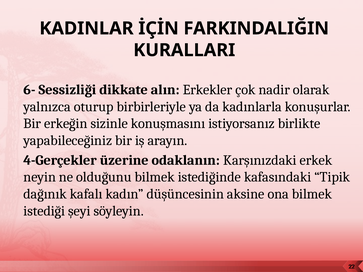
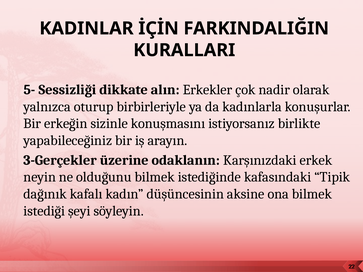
6-: 6- -> 5- (29, 90)
4-Gerçekler: 4-Gerçekler -> 3-Gerçekler (60, 160)
